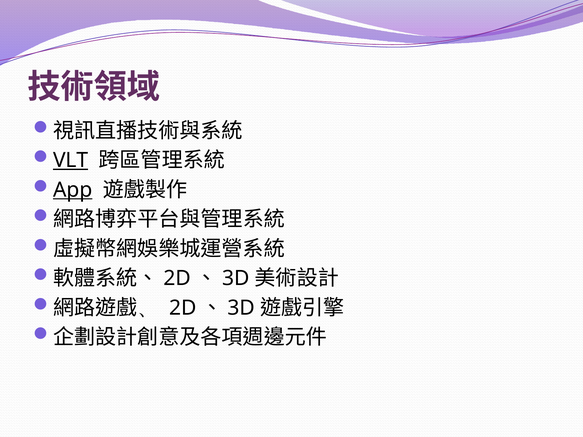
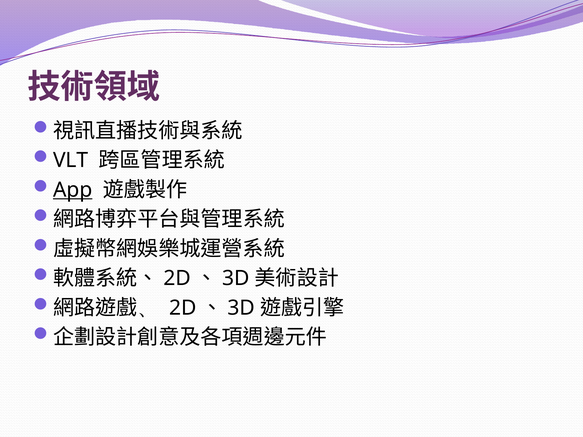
VLT underline: present -> none (71, 160)
